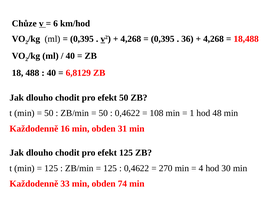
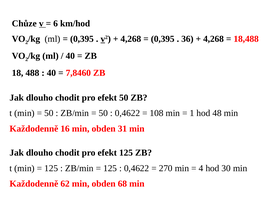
6,8129: 6,8129 -> 7,8460 (78, 73)
33: 33 -> 62 (65, 184)
74: 74 -> 68 (122, 184)
